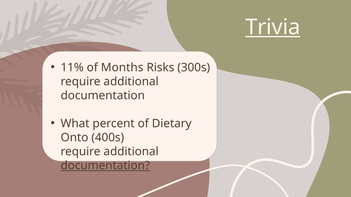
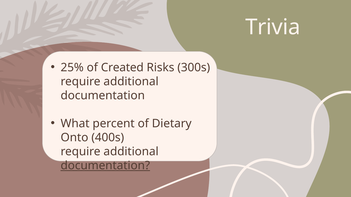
Trivia underline: present -> none (273, 27)
11%: 11% -> 25% (72, 68)
Months: Months -> Created (122, 68)
